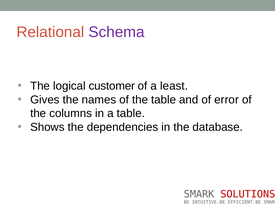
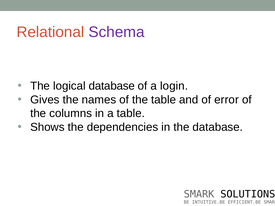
logical customer: customer -> database (112, 86)
least: least -> login (174, 86)
SOLUTIONS colour: red -> black (248, 194)
